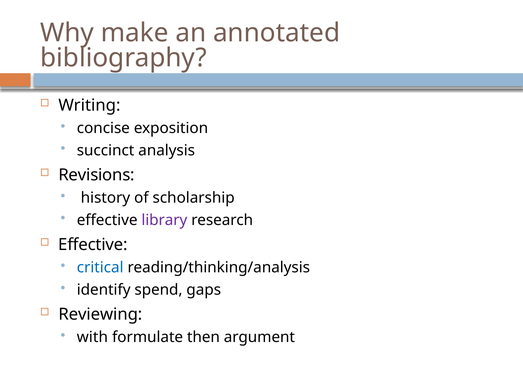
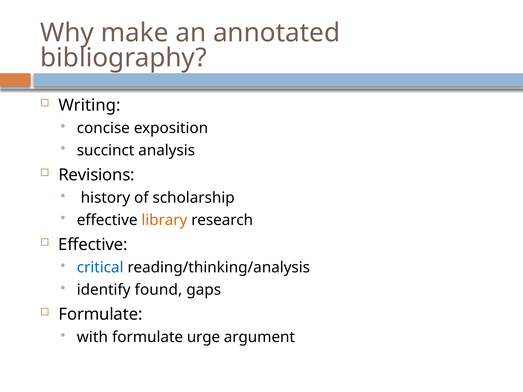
library colour: purple -> orange (164, 220)
spend: spend -> found (158, 290)
Reviewing: Reviewing -> Formulate (101, 314)
then: then -> urge (203, 338)
